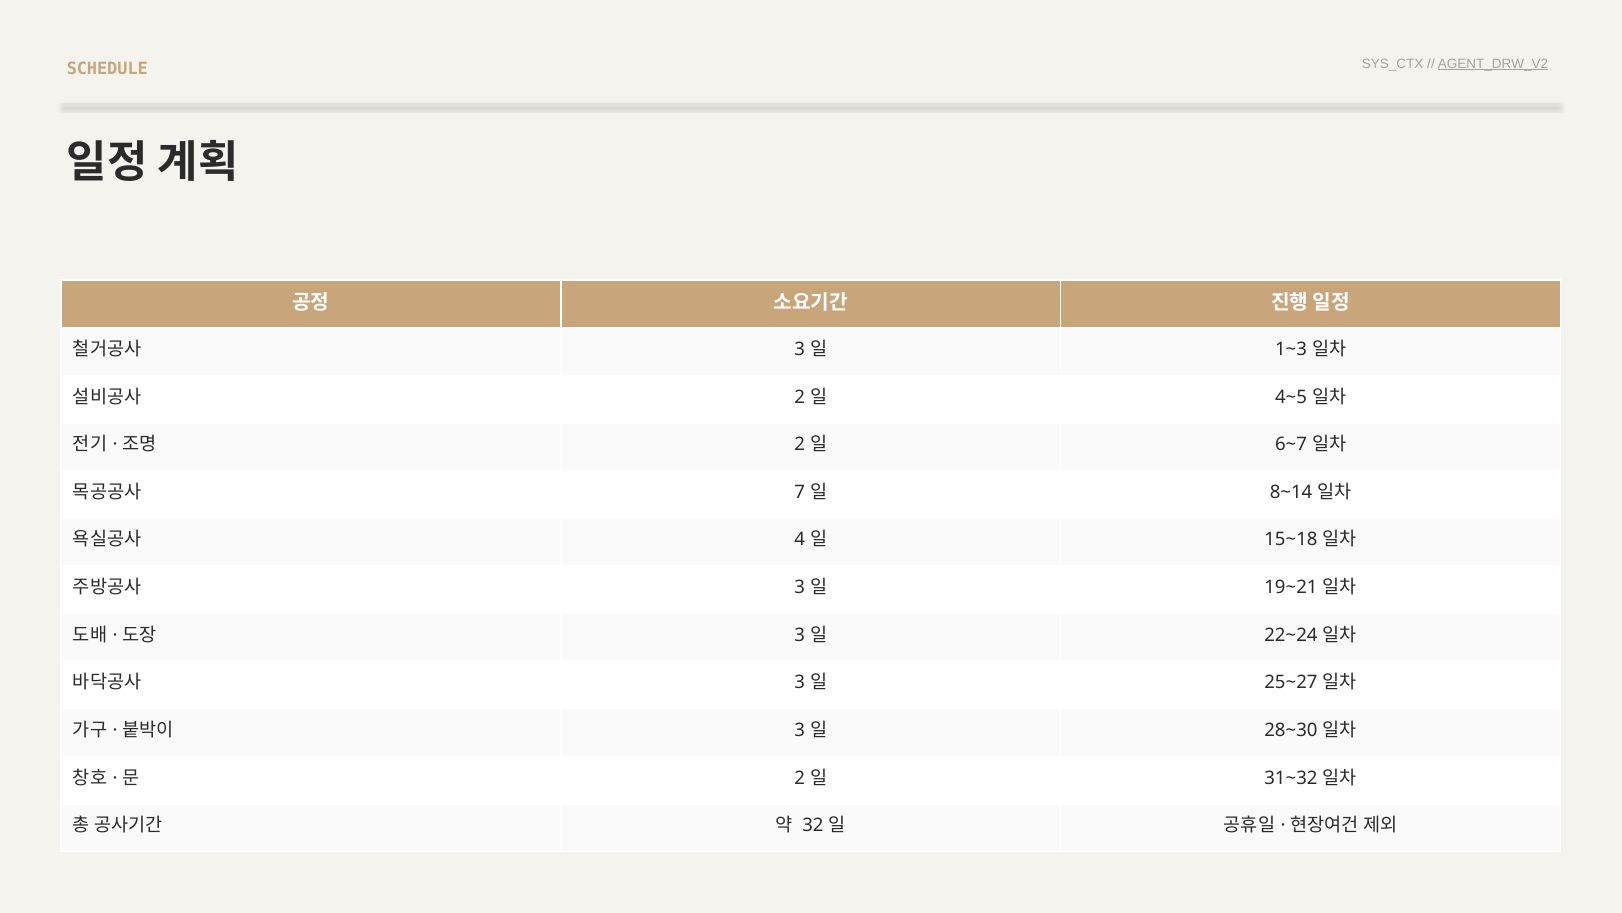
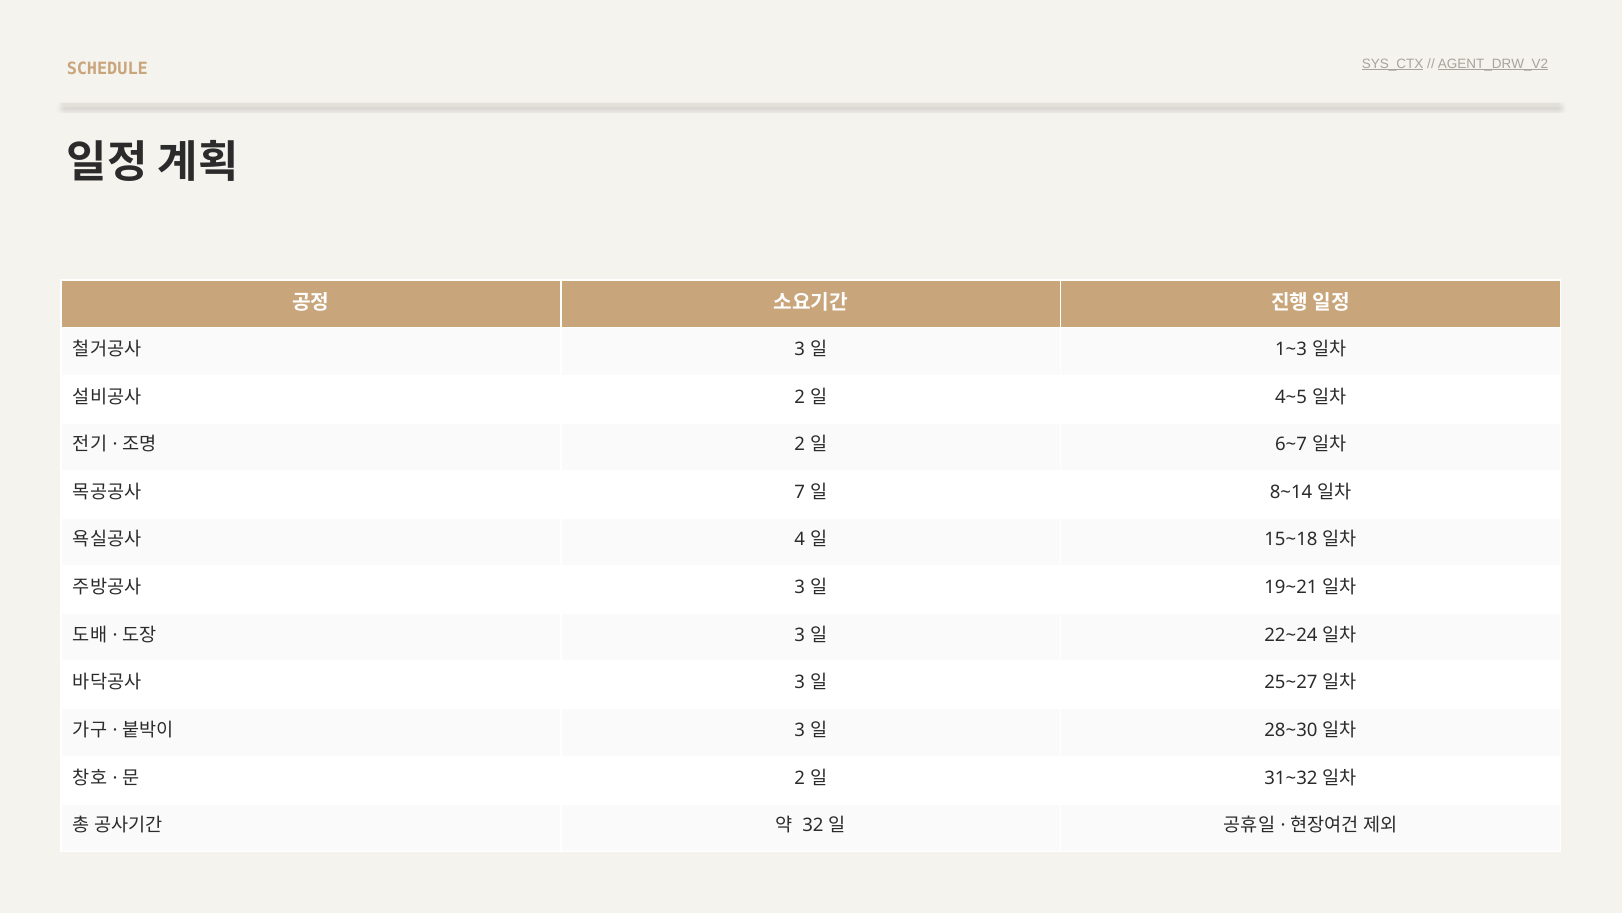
SYS_CTX underline: none -> present (1393, 64)
